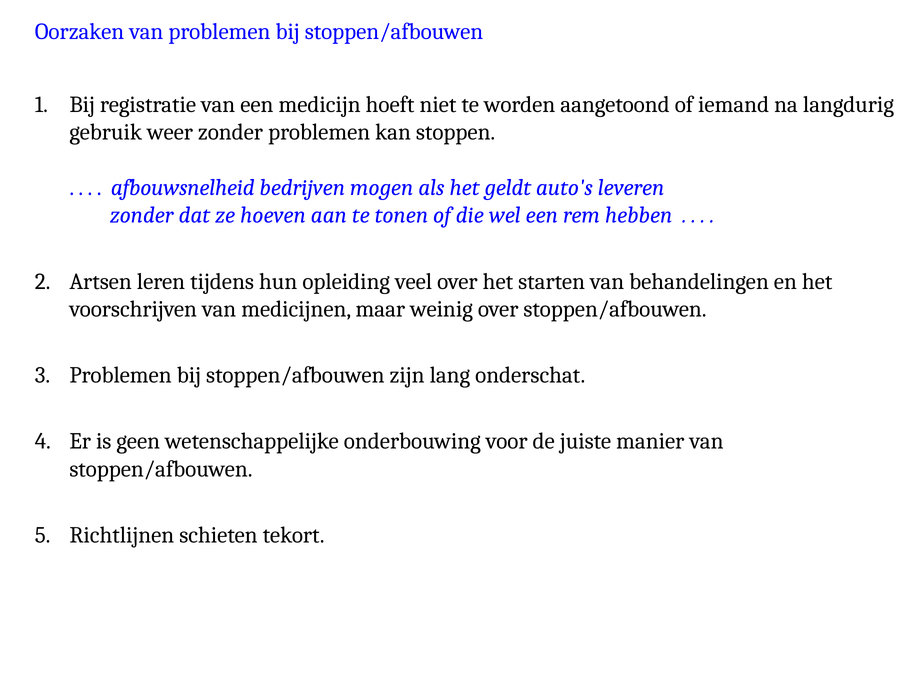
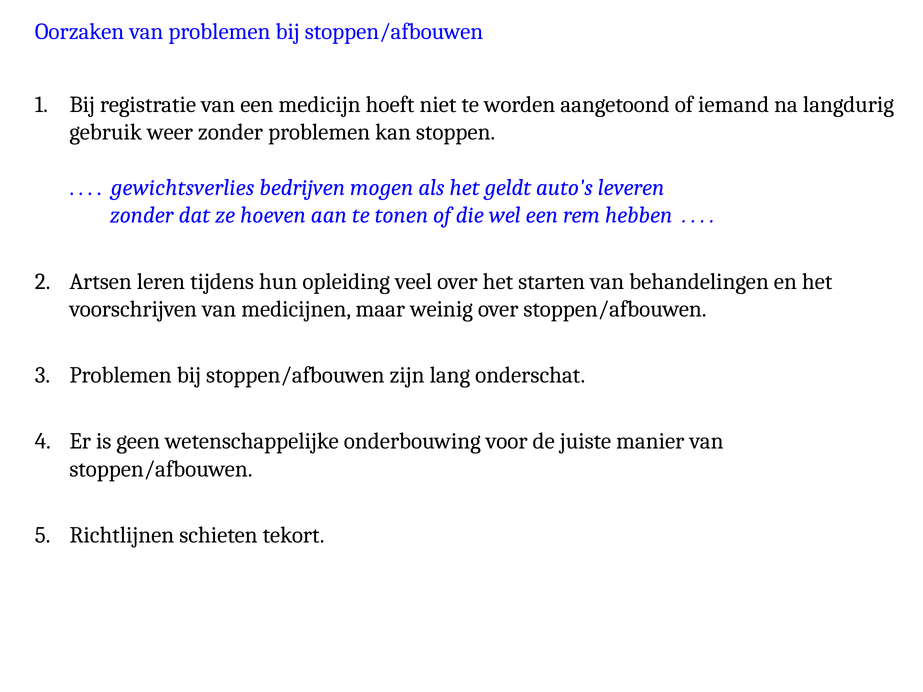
afbouwsnelheid: afbouwsnelheid -> gewichtsverlies (183, 188)
